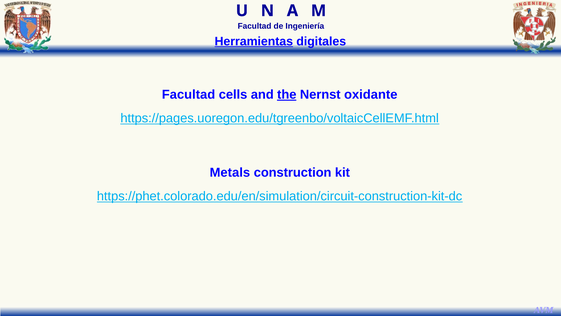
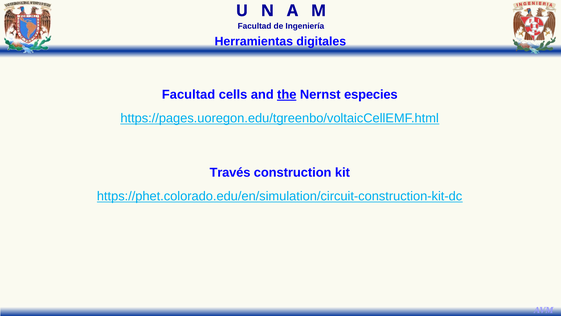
Herramientas underline: present -> none (254, 41)
oxidante: oxidante -> especies (371, 95)
Metals: Metals -> Través (230, 172)
